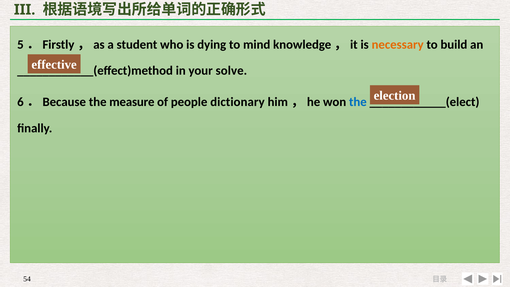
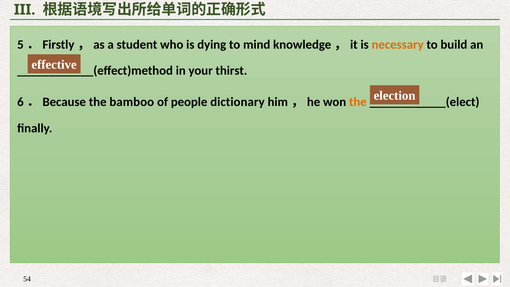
solve: solve -> thirst (231, 71)
measure: measure -> bamboo (132, 102)
the colour: blue -> orange (358, 102)
